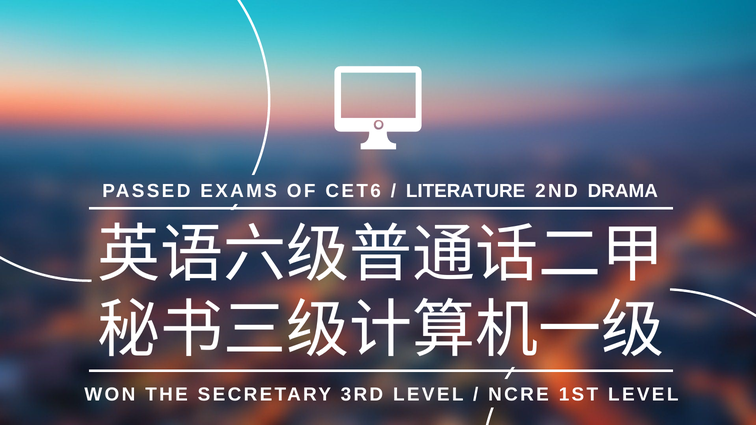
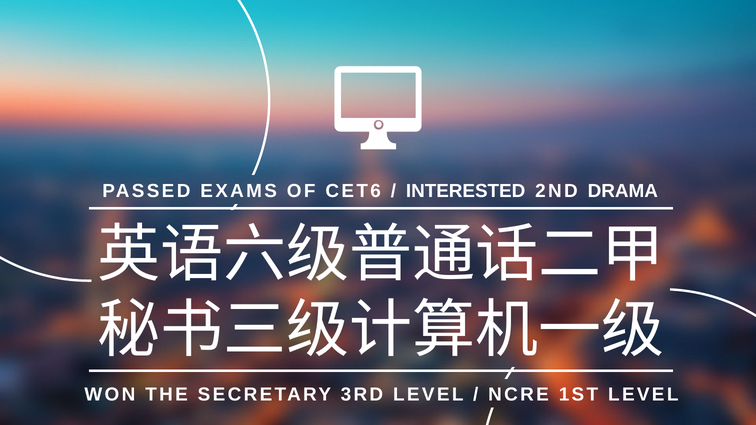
LITERATURE: LITERATURE -> INTERESTED (466, 191)
